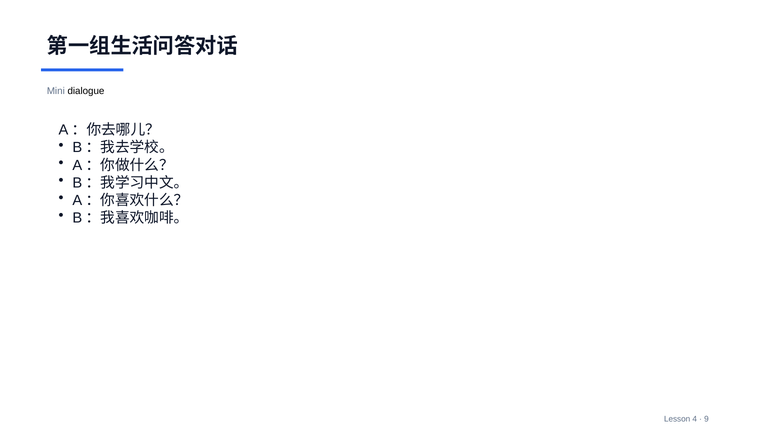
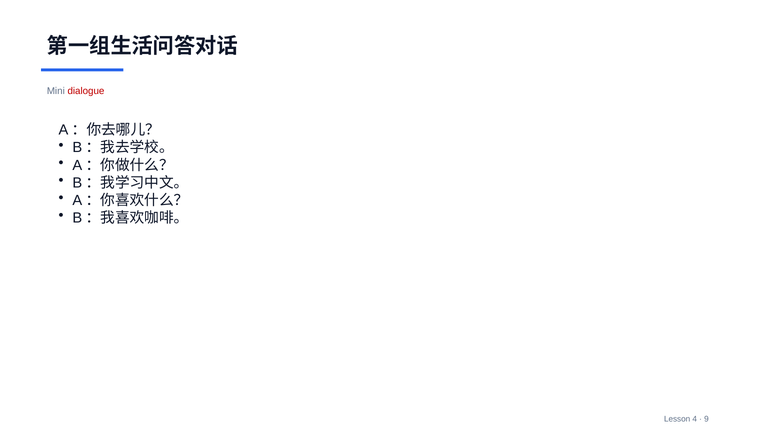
dialogue colour: black -> red (86, 91)
